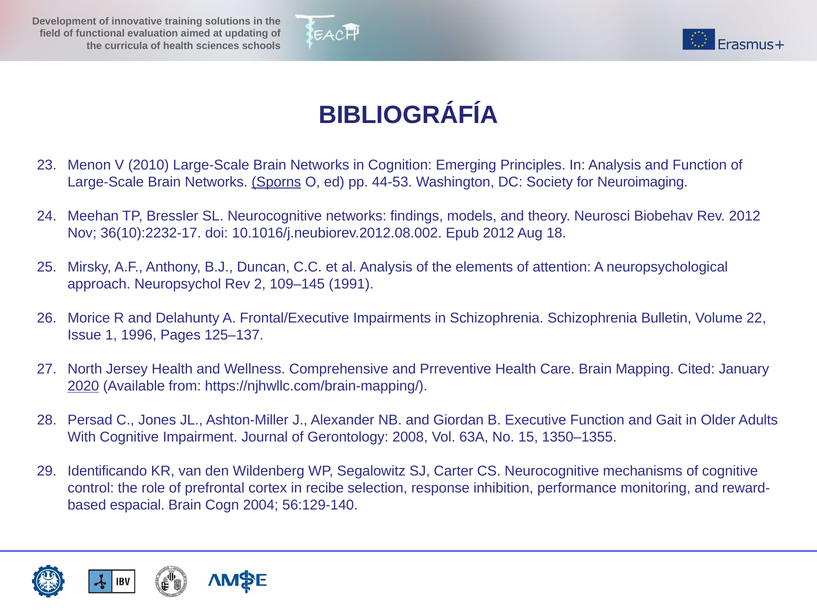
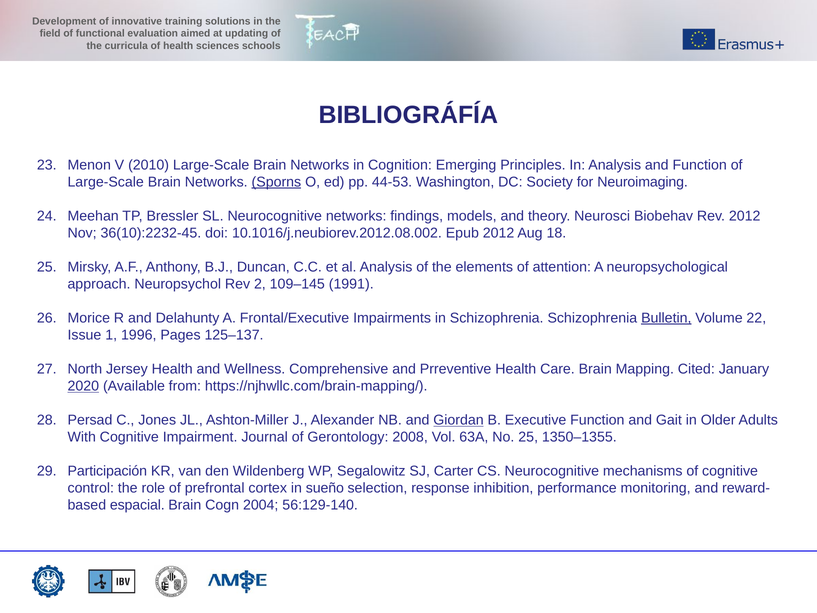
36(10):2232-17: 36(10):2232-17 -> 36(10):2232-45 (151, 233)
Bulletin underline: none -> present (666, 318)
Giordan underline: none -> present (459, 420)
No 15: 15 -> 25 (528, 437)
Identificando: Identificando -> Participación (107, 471)
recibe: recibe -> sueño (325, 488)
